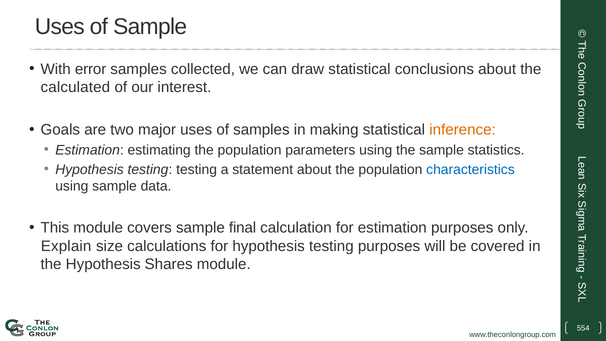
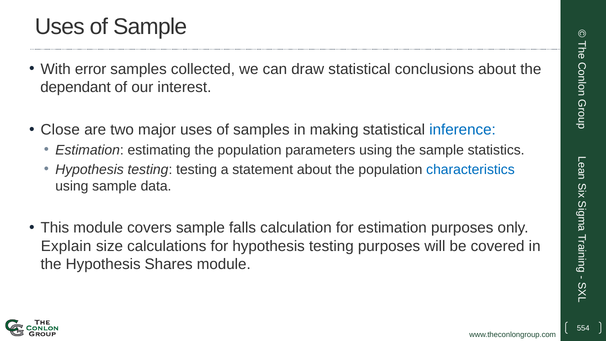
calculated: calculated -> dependant (76, 87)
Goals: Goals -> Close (60, 130)
inference colour: orange -> blue (463, 130)
final: final -> falls (242, 228)
